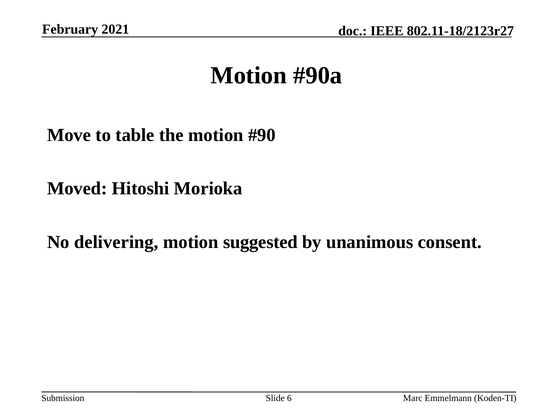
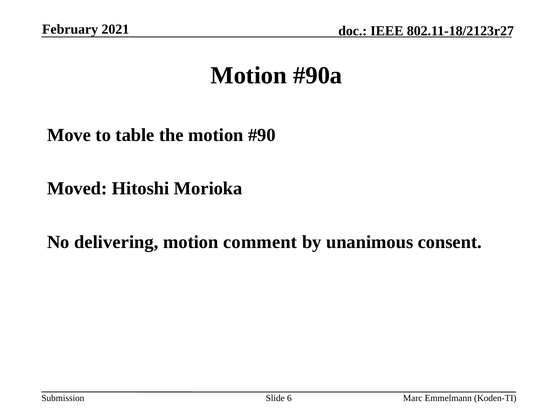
suggested: suggested -> comment (260, 242)
